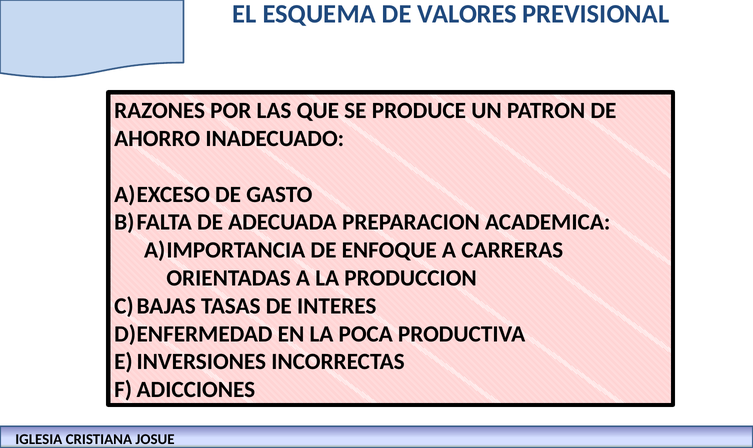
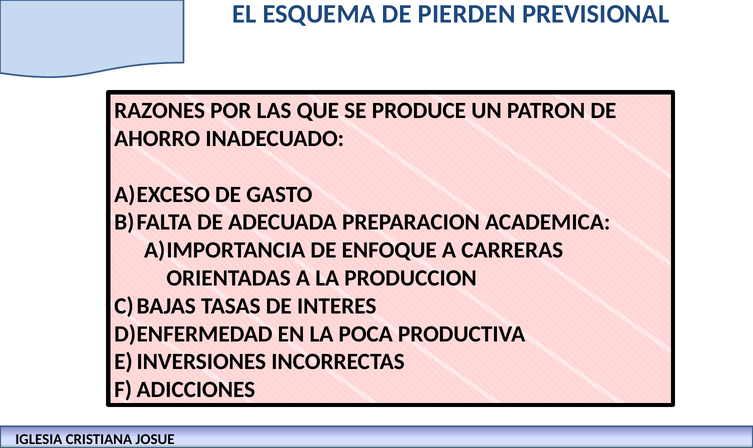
VALORES: VALORES -> PIERDEN (467, 14)
